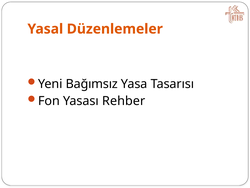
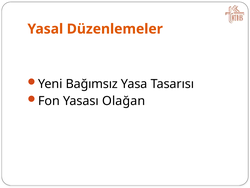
Rehber: Rehber -> Olağan (124, 101)
